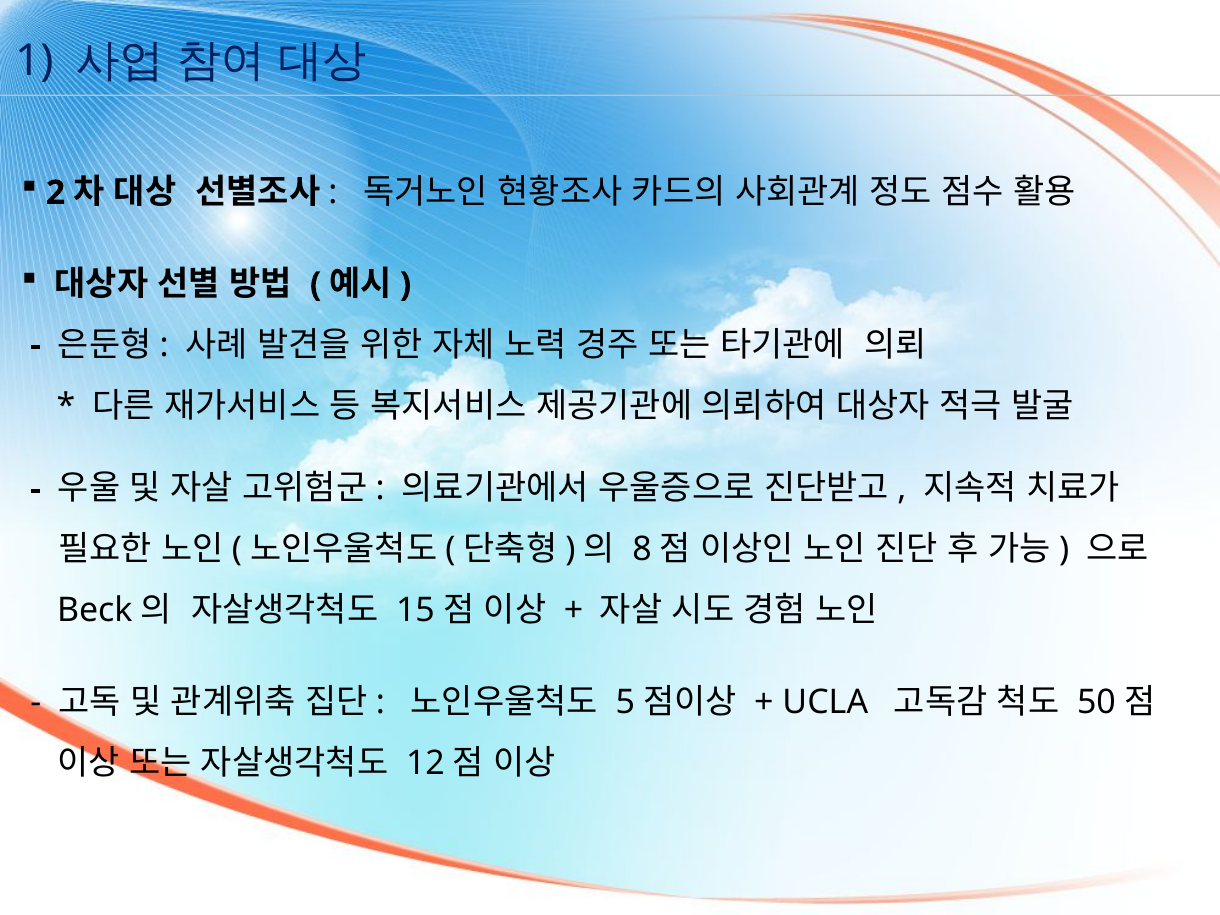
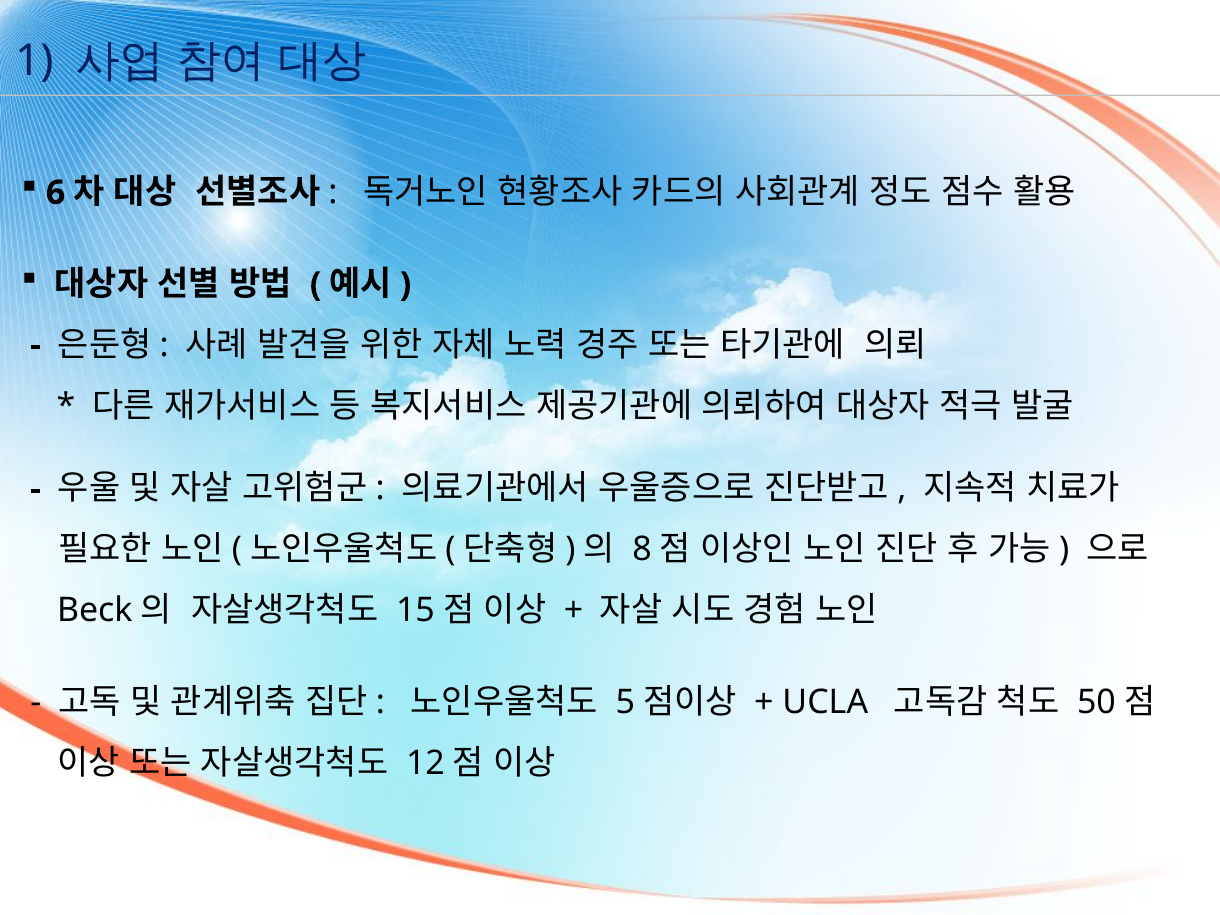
2: 2 -> 6 (56, 193)
